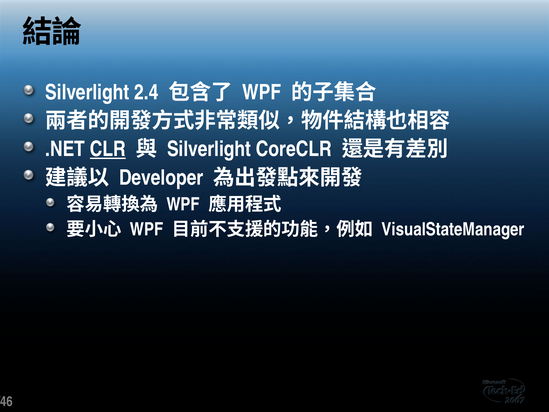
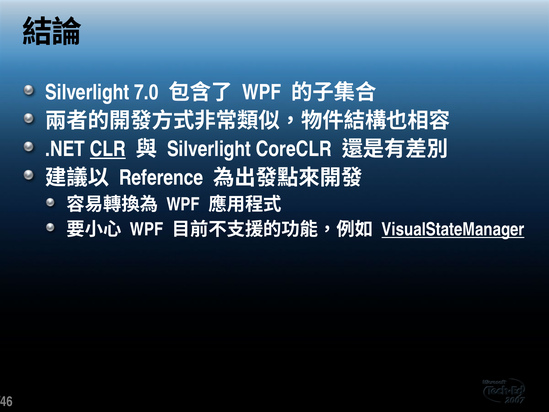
2.4: 2.4 -> 7.0 (146, 92)
Developer: Developer -> Reference (161, 178)
VisualStateManager underline: none -> present (453, 229)
